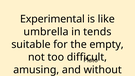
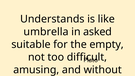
Experimental: Experimental -> Understands (52, 19)
tends: tends -> asked (97, 32)
